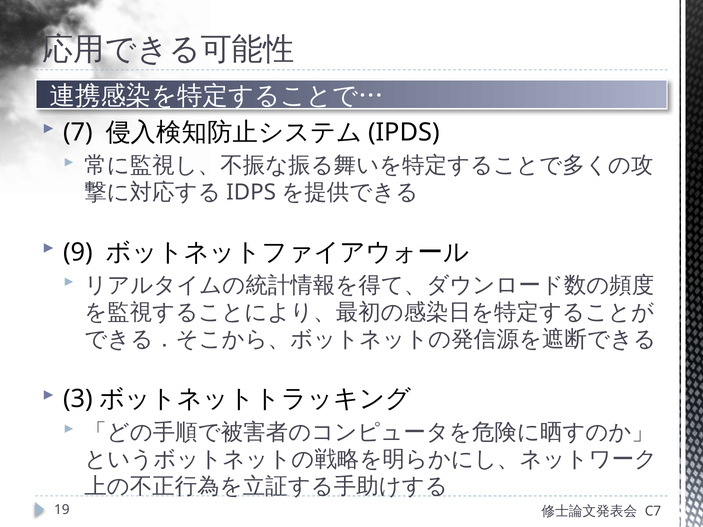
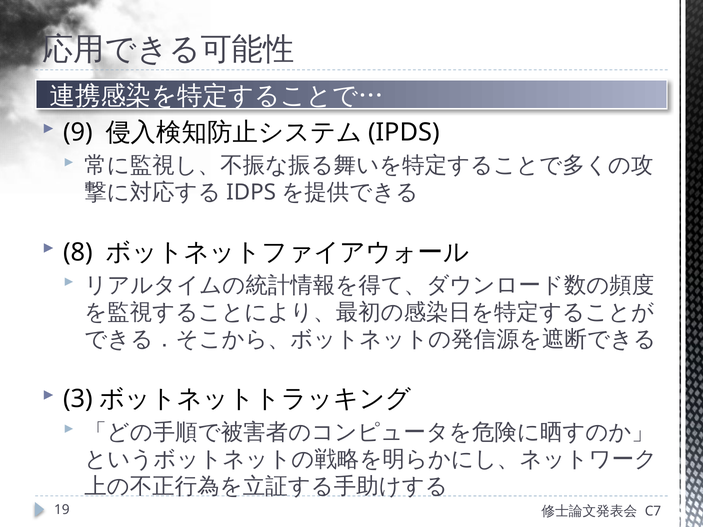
7: 7 -> 9 (78, 132)
9: 9 -> 8 (78, 252)
